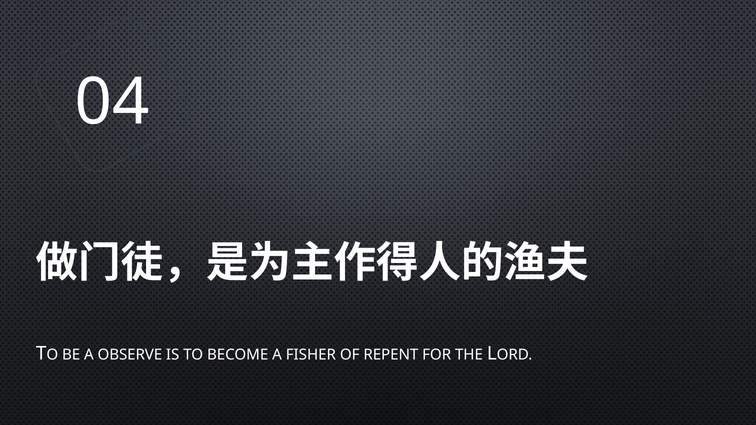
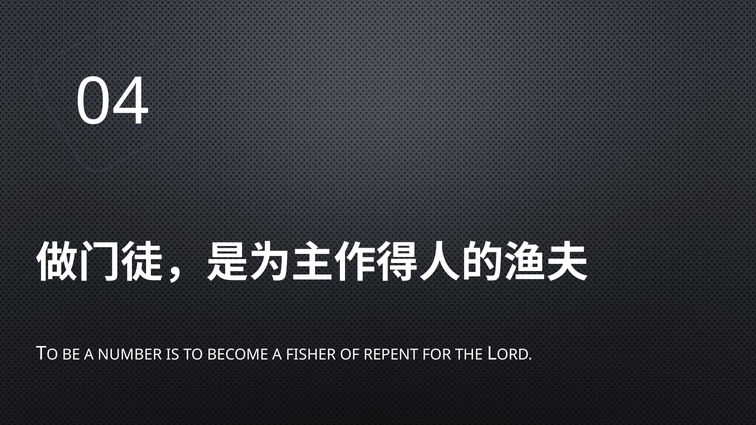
OBSERVE: OBSERVE -> NUMBER (130, 355)
